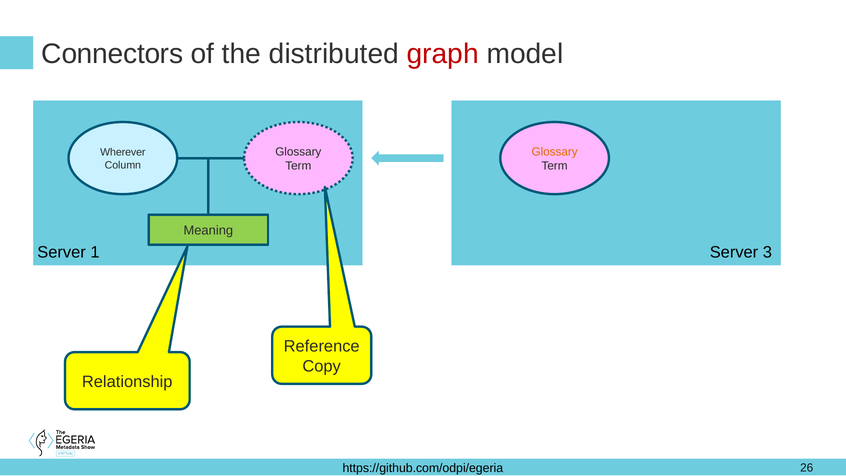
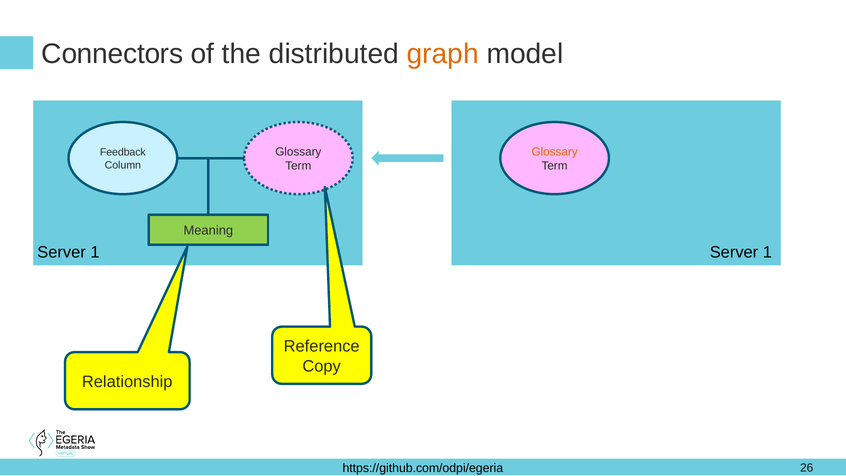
graph colour: red -> orange (443, 54)
Wherever: Wherever -> Feedback (123, 152)
3: 3 -> 1 (767, 252)
